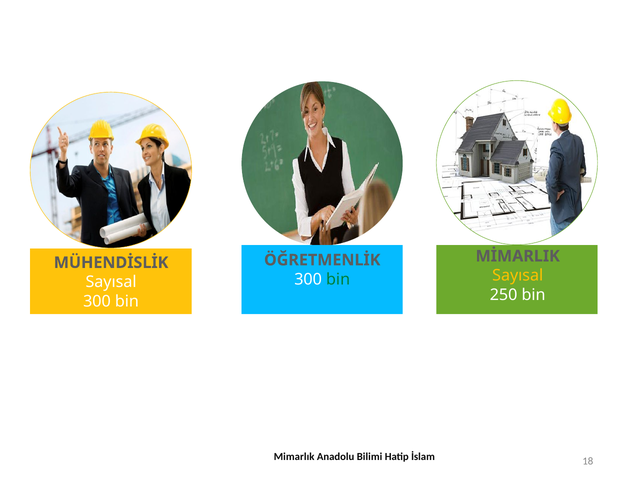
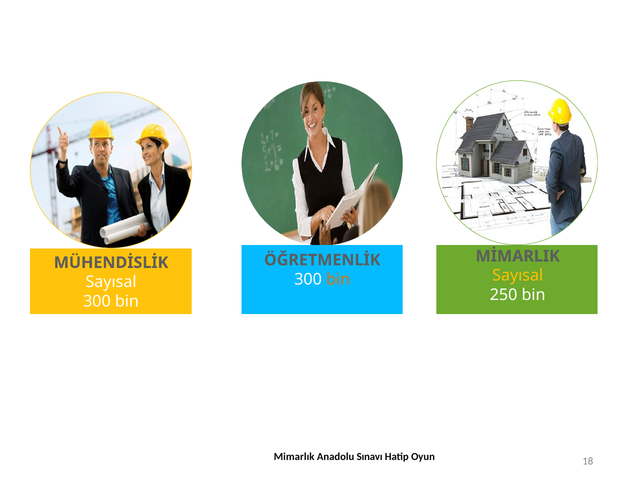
bin colour: green -> orange (338, 279)
Bilimi: Bilimi -> Sınavı (370, 457)
İslam: İslam -> Oyun (423, 457)
